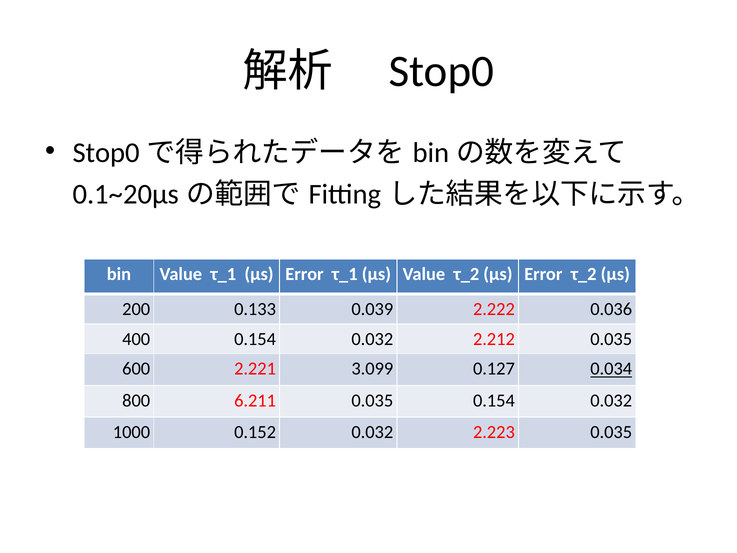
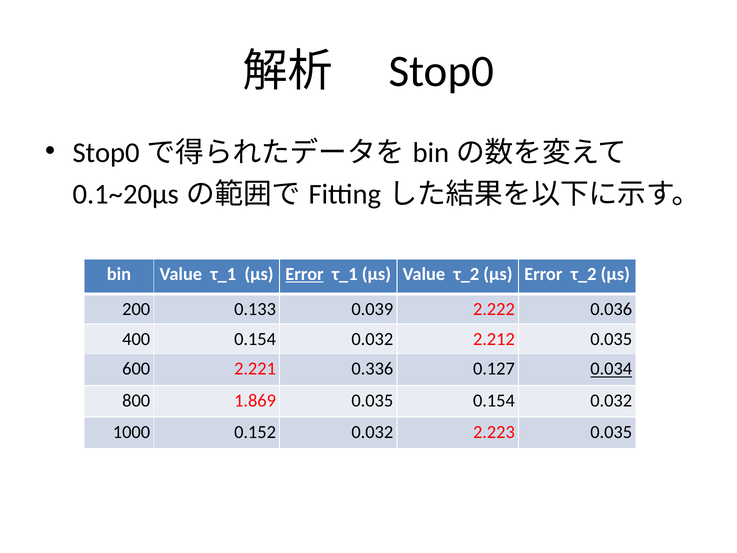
Error underline: none -> present (305, 274)
3.099: 3.099 -> 0.336 (372, 369)
6.211: 6.211 -> 1.869 (255, 400)
